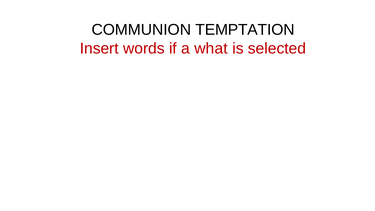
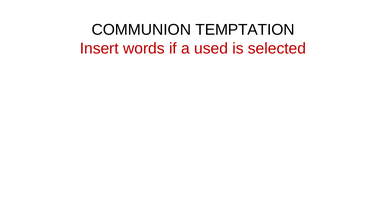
what: what -> used (211, 48)
